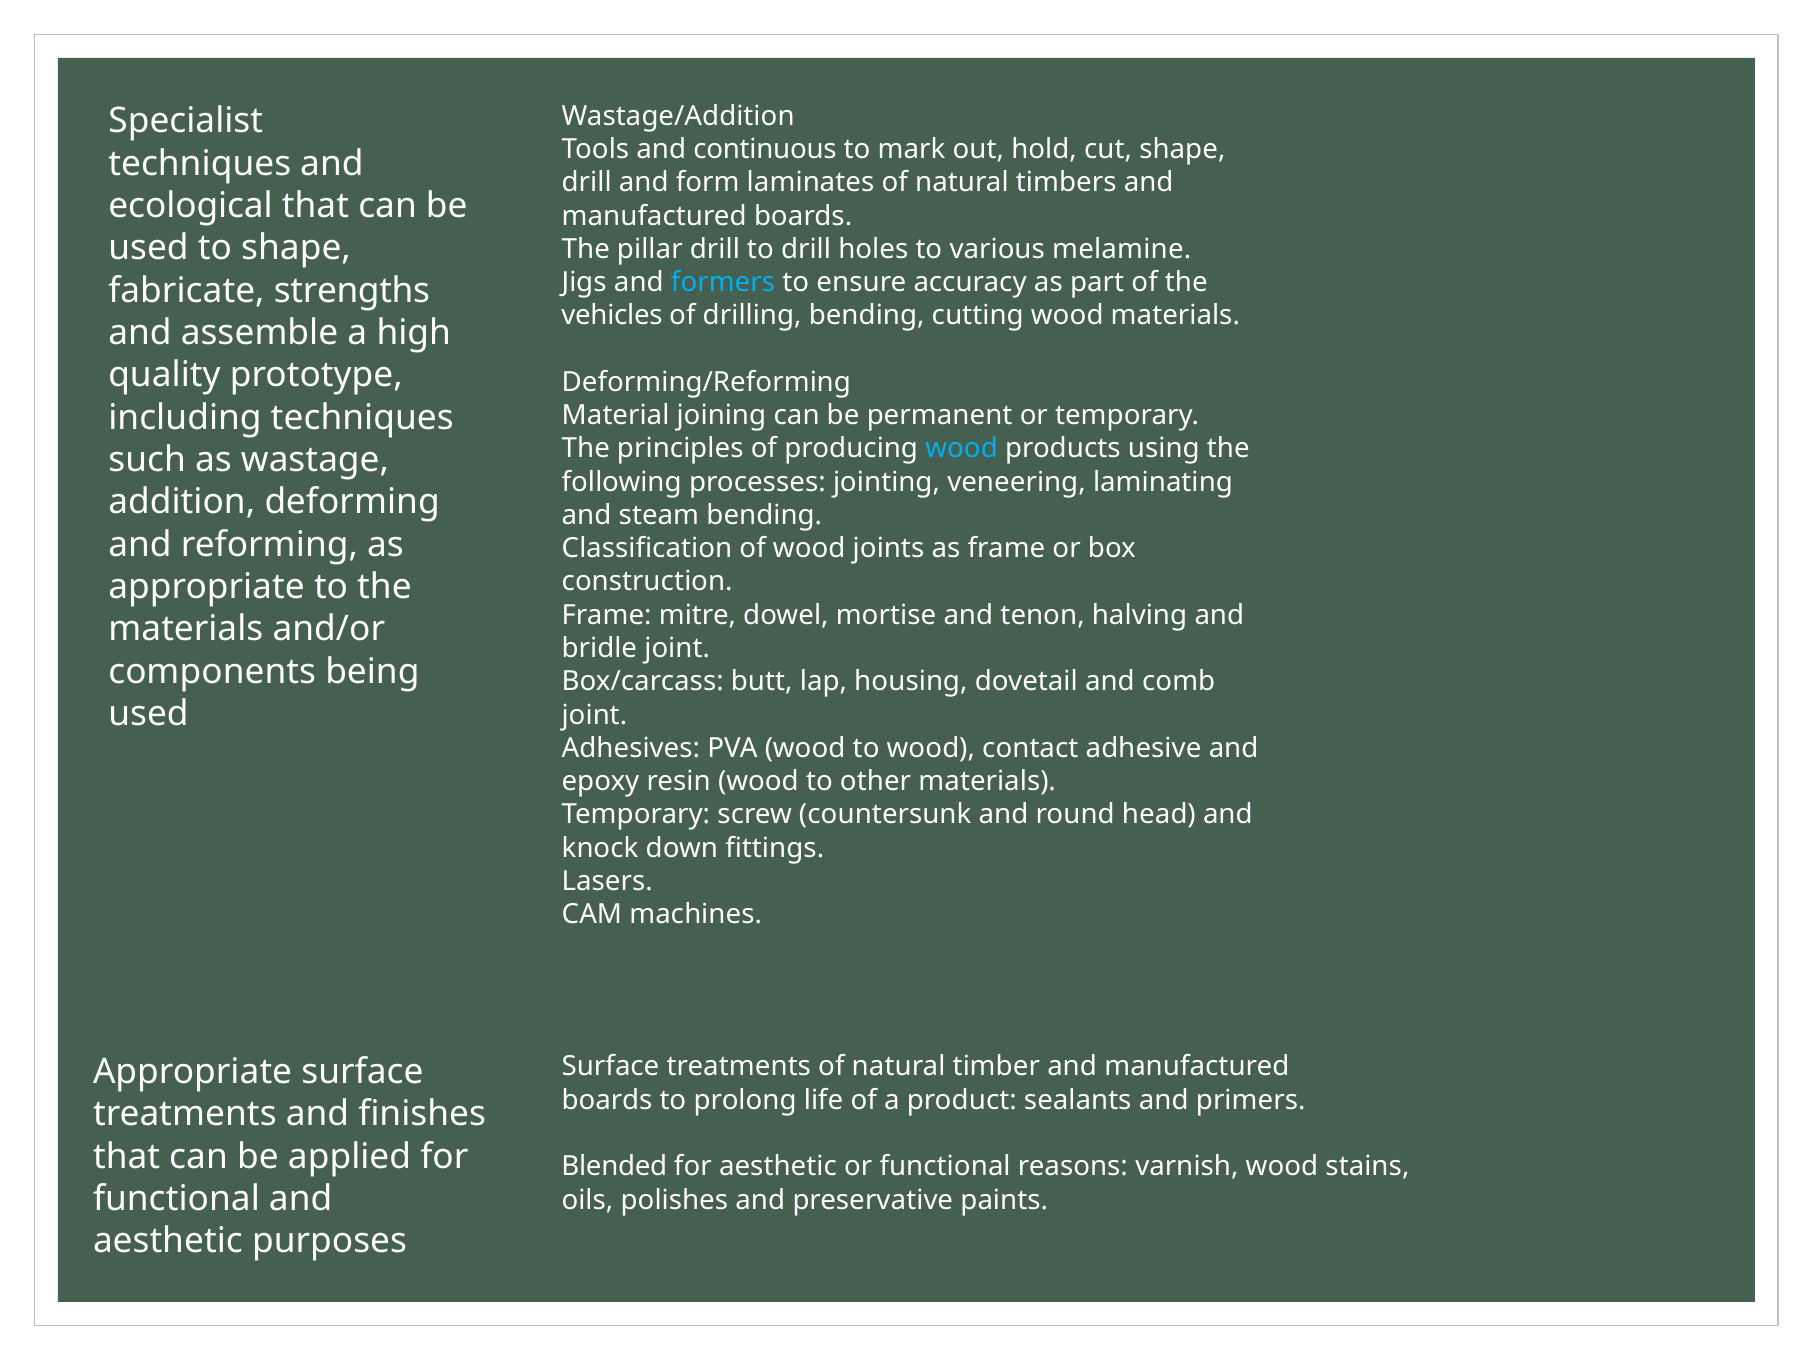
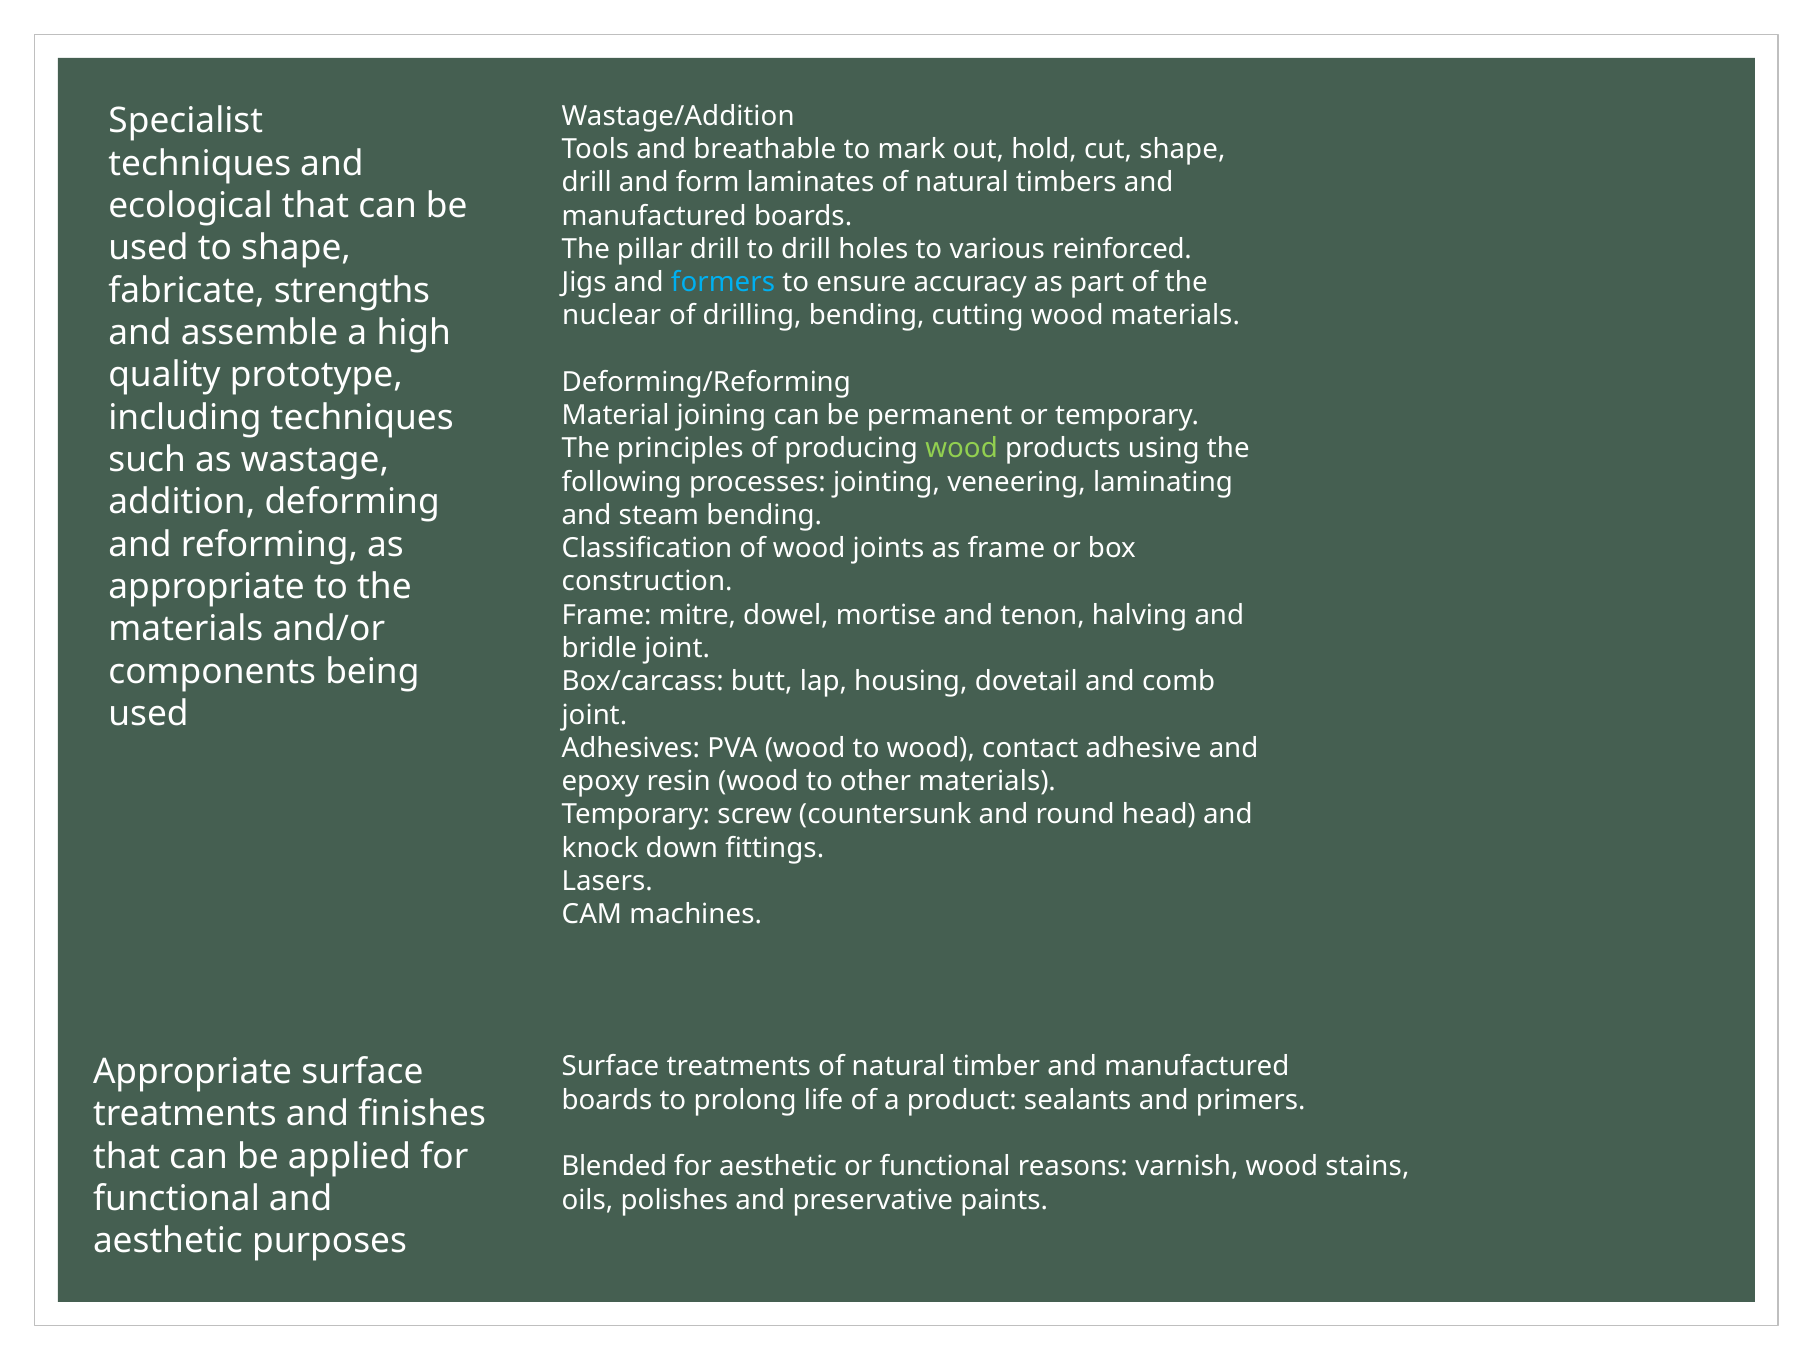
continuous: continuous -> breathable (765, 149)
melamine: melamine -> reinforced (1122, 249)
vehicles: vehicles -> nuclear (612, 316)
wood colour: light blue -> light green (962, 449)
